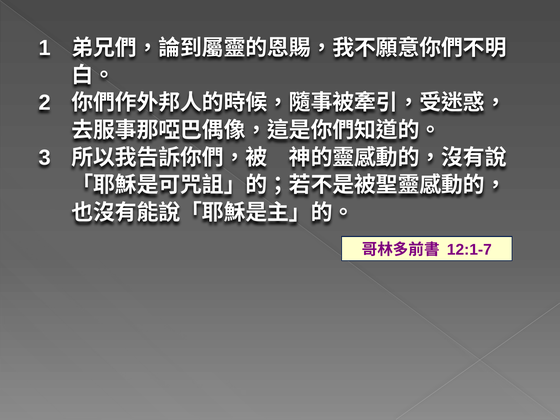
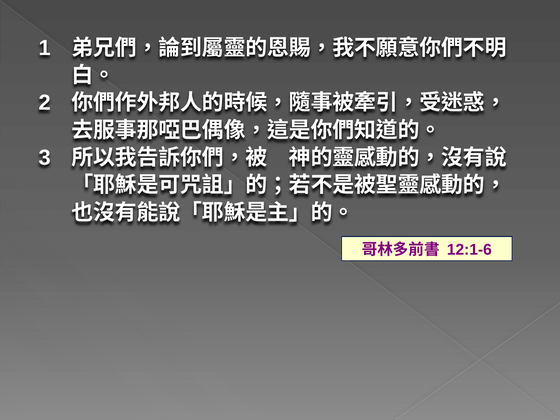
12:1-7: 12:1-7 -> 12:1-6 (469, 250)
